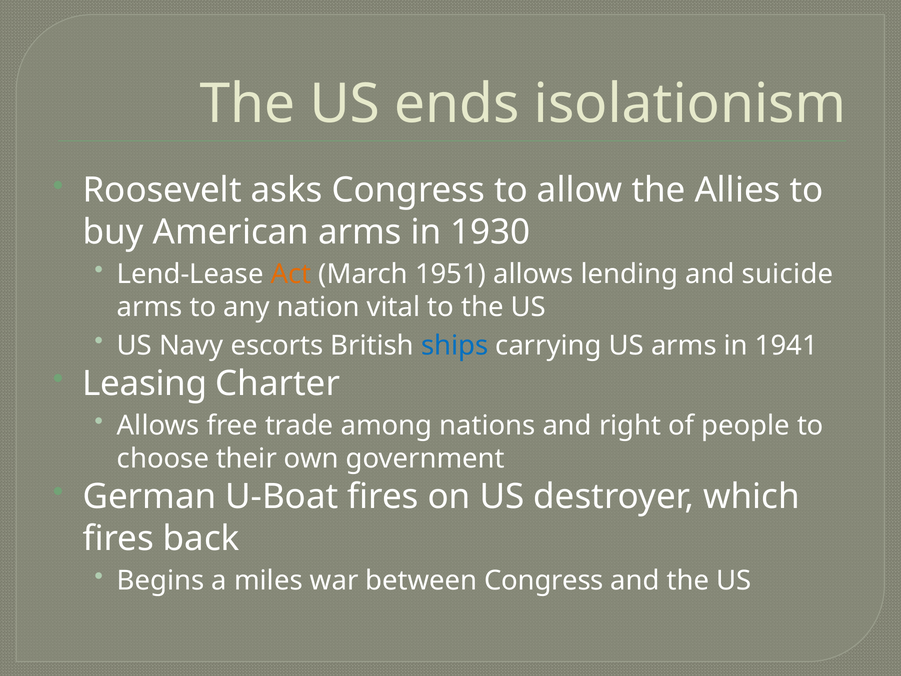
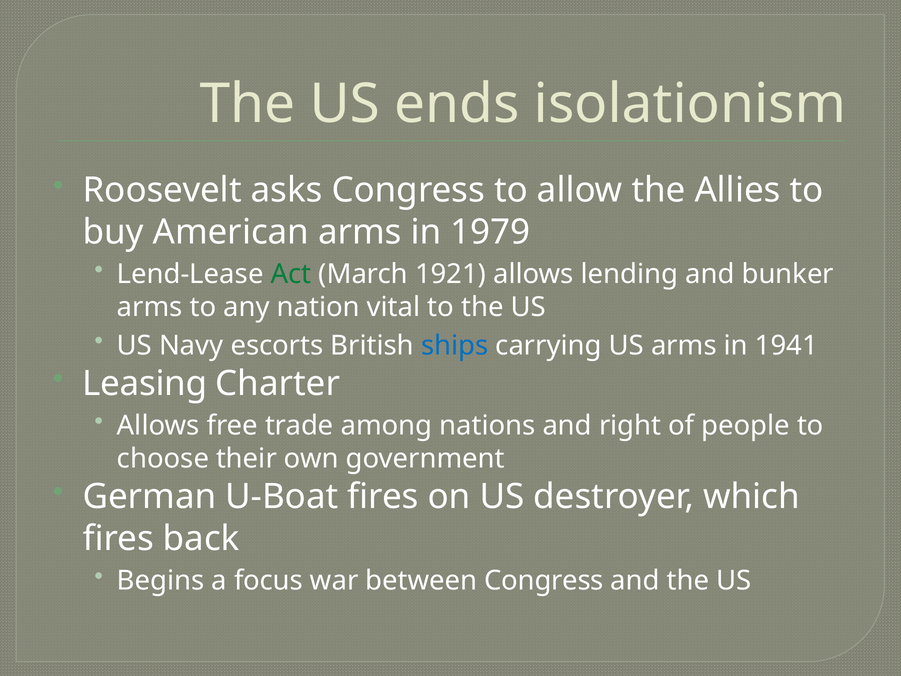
1930: 1930 -> 1979 (490, 232)
Act colour: orange -> green (291, 274)
1951: 1951 -> 1921 (451, 274)
suicide: suicide -> bunker (788, 274)
miles: miles -> focus (268, 581)
